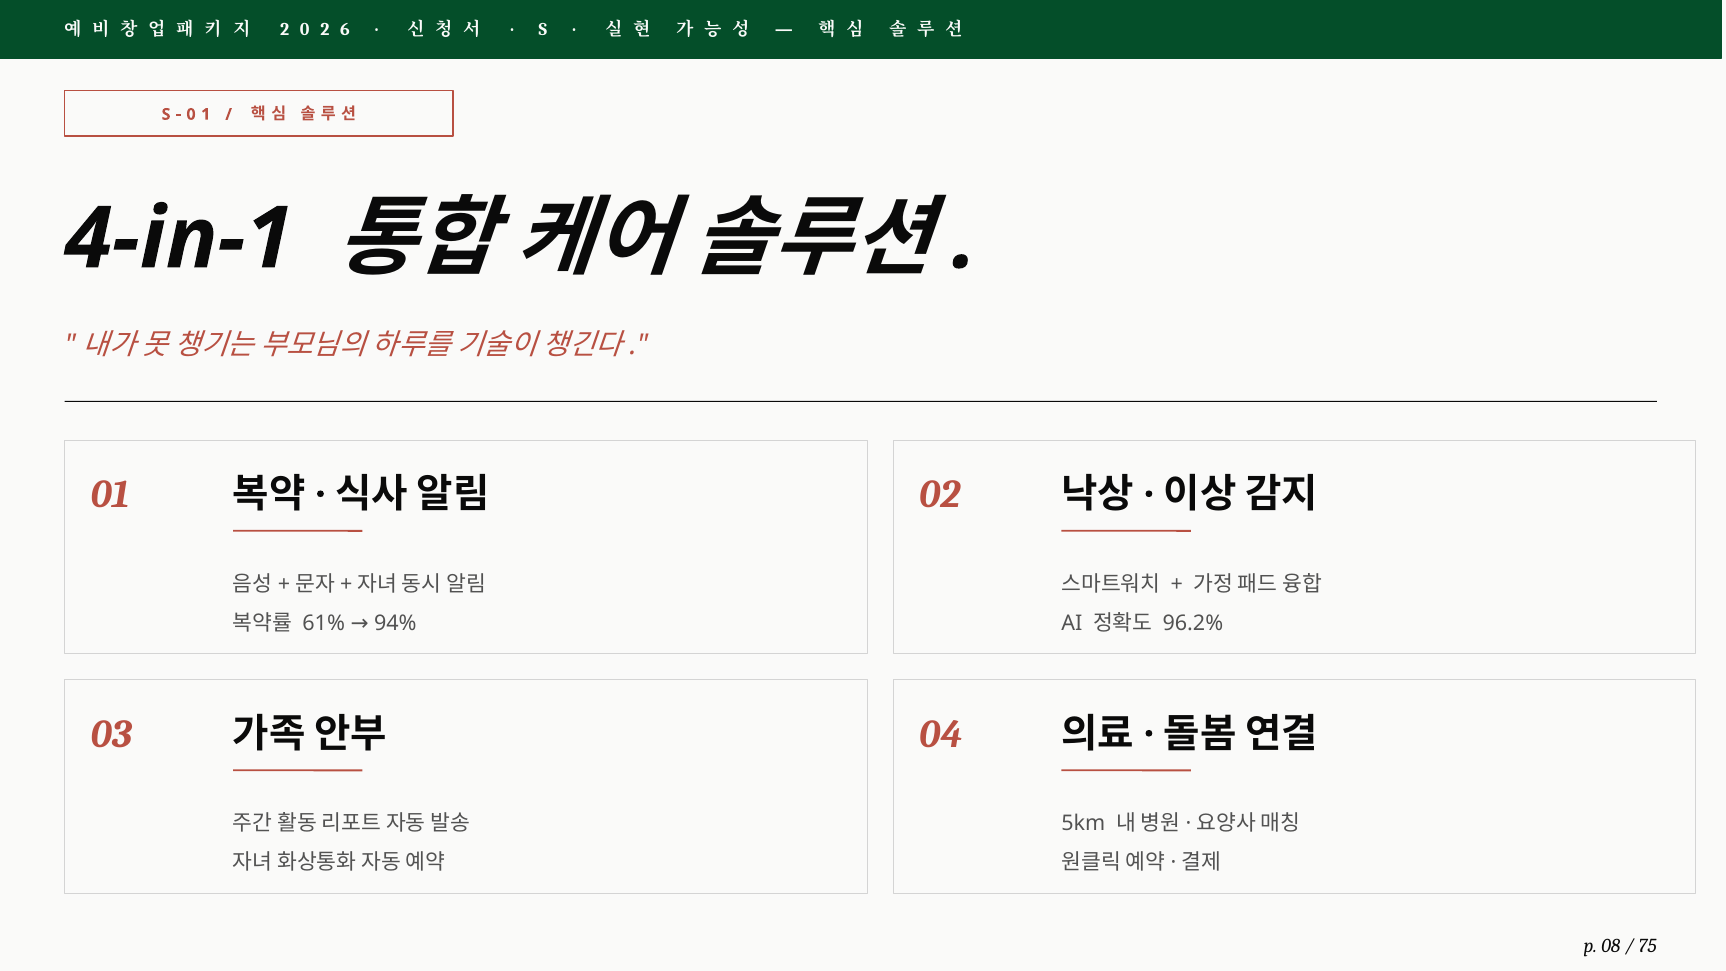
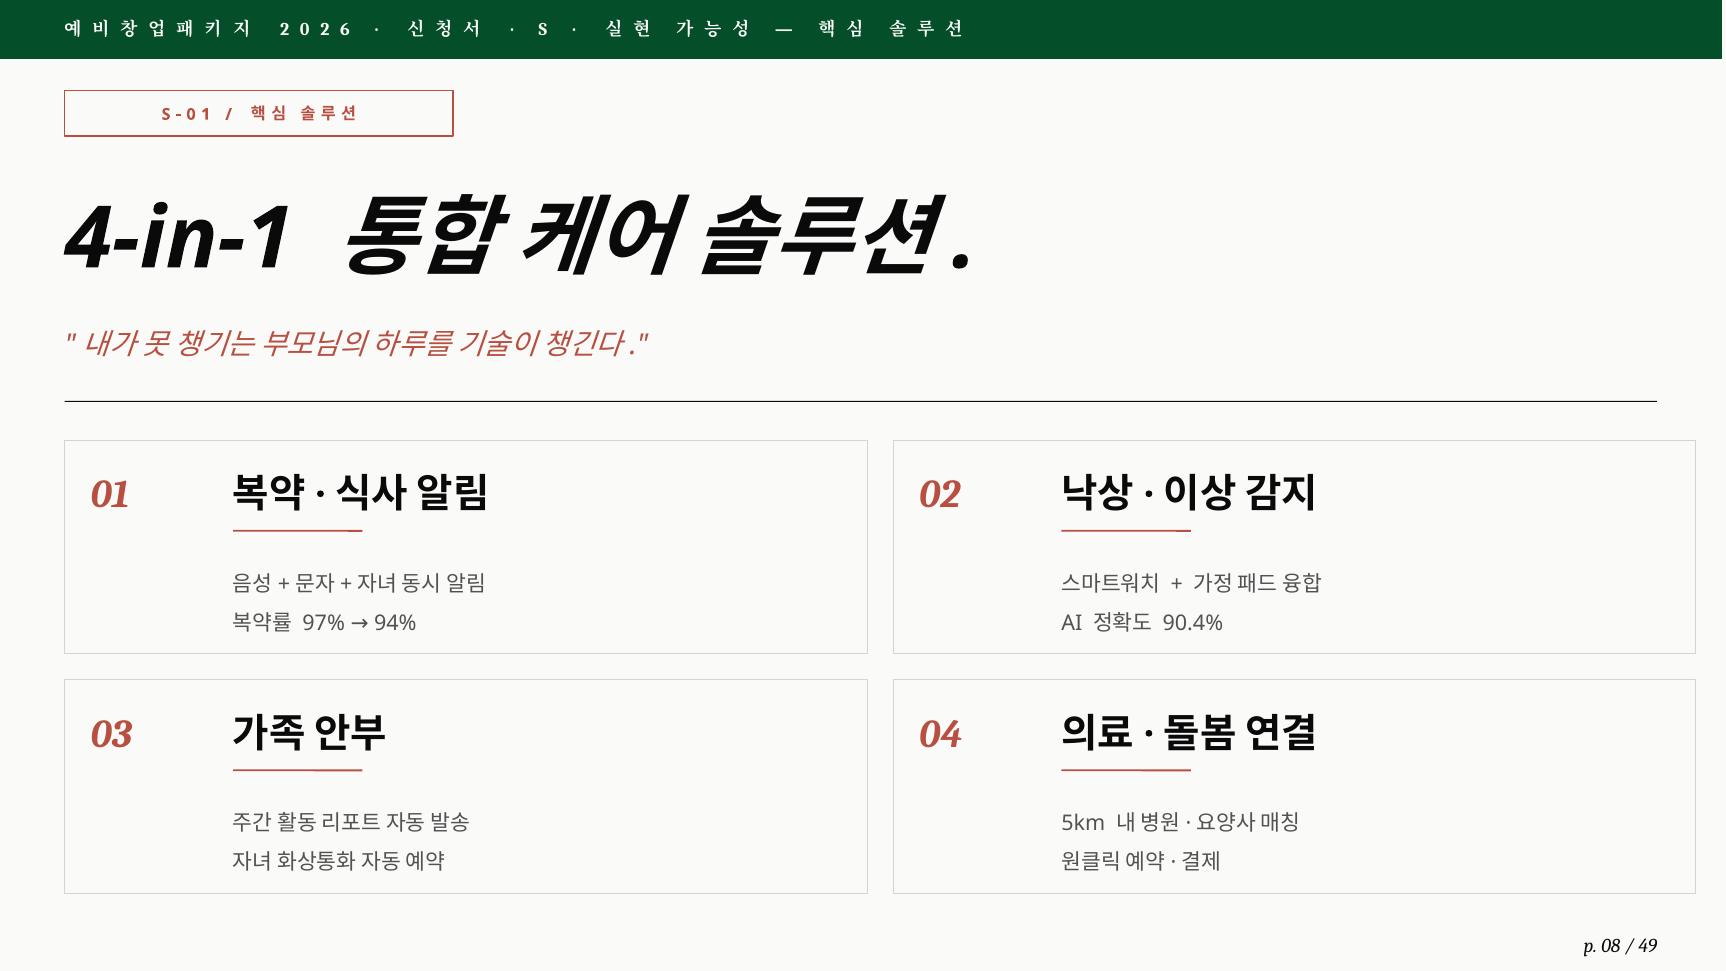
61%: 61% -> 97% (324, 623)
96.2%: 96.2% -> 90.4% (1193, 623)
75: 75 -> 49 (1648, 946)
